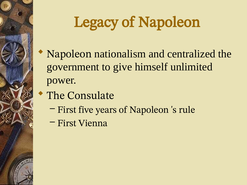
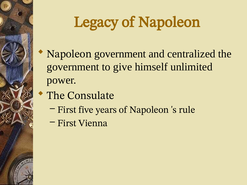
nationalism: nationalism -> government (120, 54)
